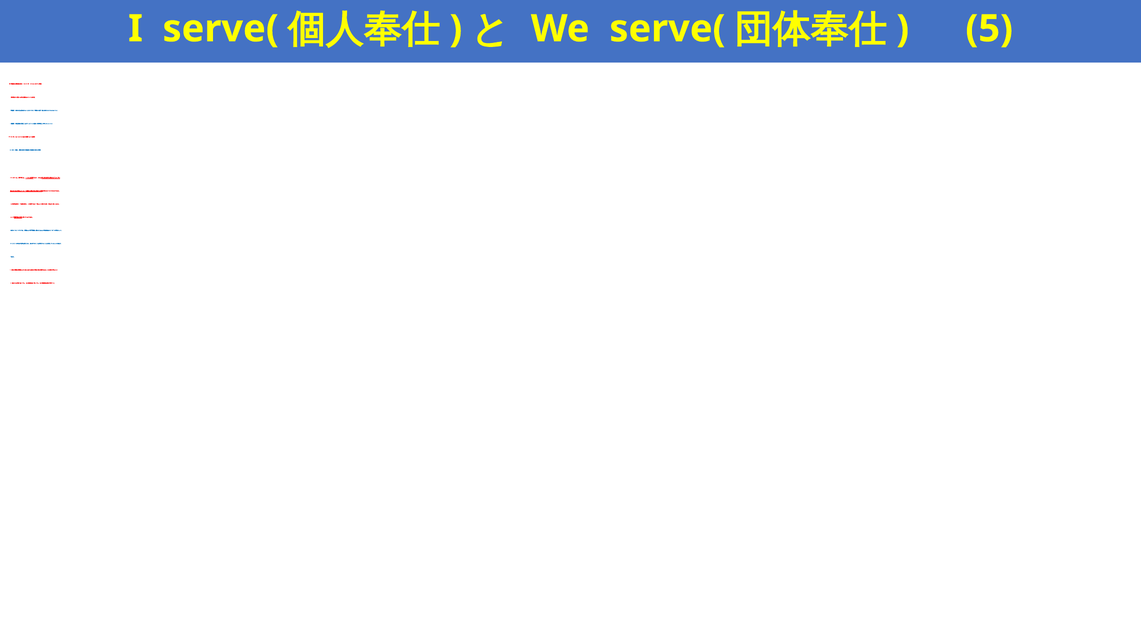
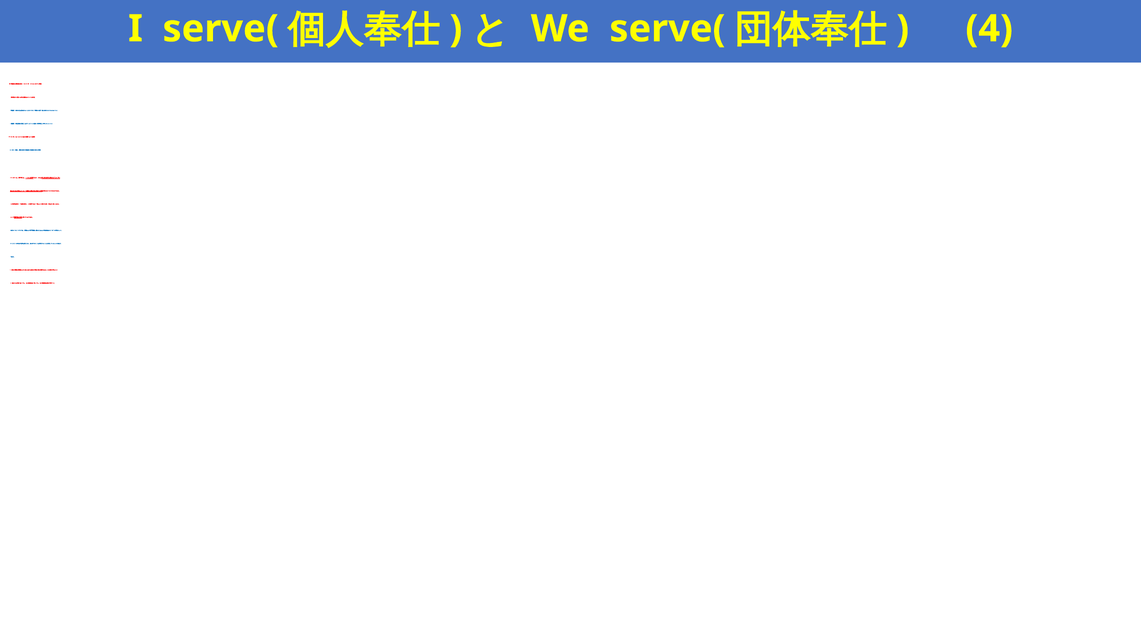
5: 5 -> 4 (989, 29)
